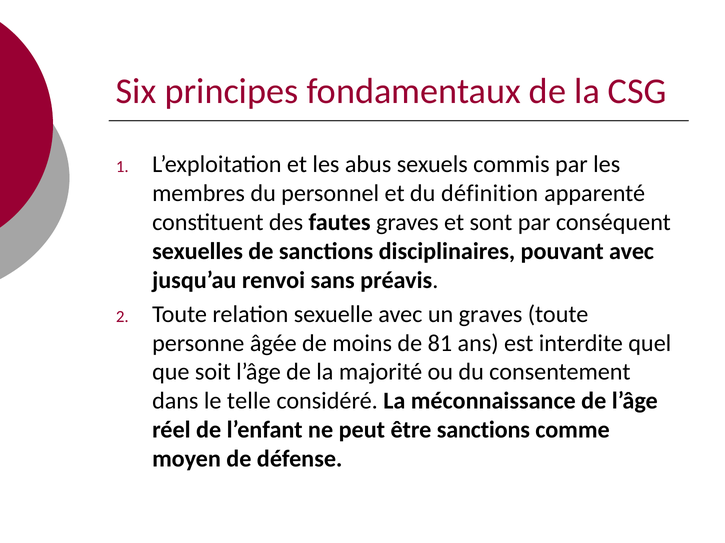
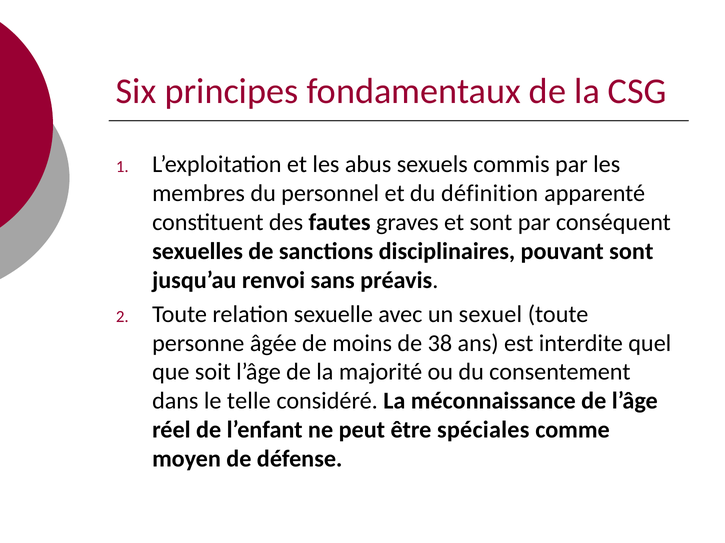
pouvant avec: avec -> sont (631, 252)
un graves: graves -> sexuel (490, 315)
81: 81 -> 38 (440, 344)
être sanctions: sanctions -> spéciales (483, 431)
